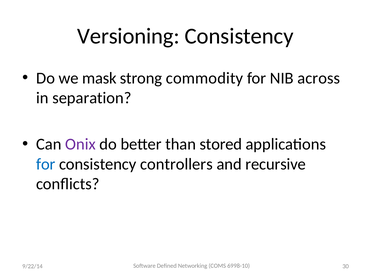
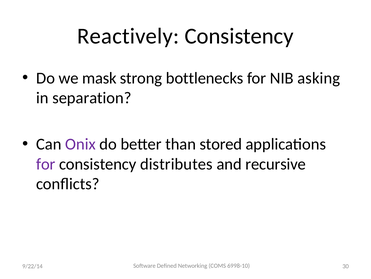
Versioning: Versioning -> Reactively (128, 36)
commodity: commodity -> bottlenecks (205, 78)
across: across -> asking (319, 78)
for colour: blue -> purple (46, 164)
controllers: controllers -> distributes (176, 164)
